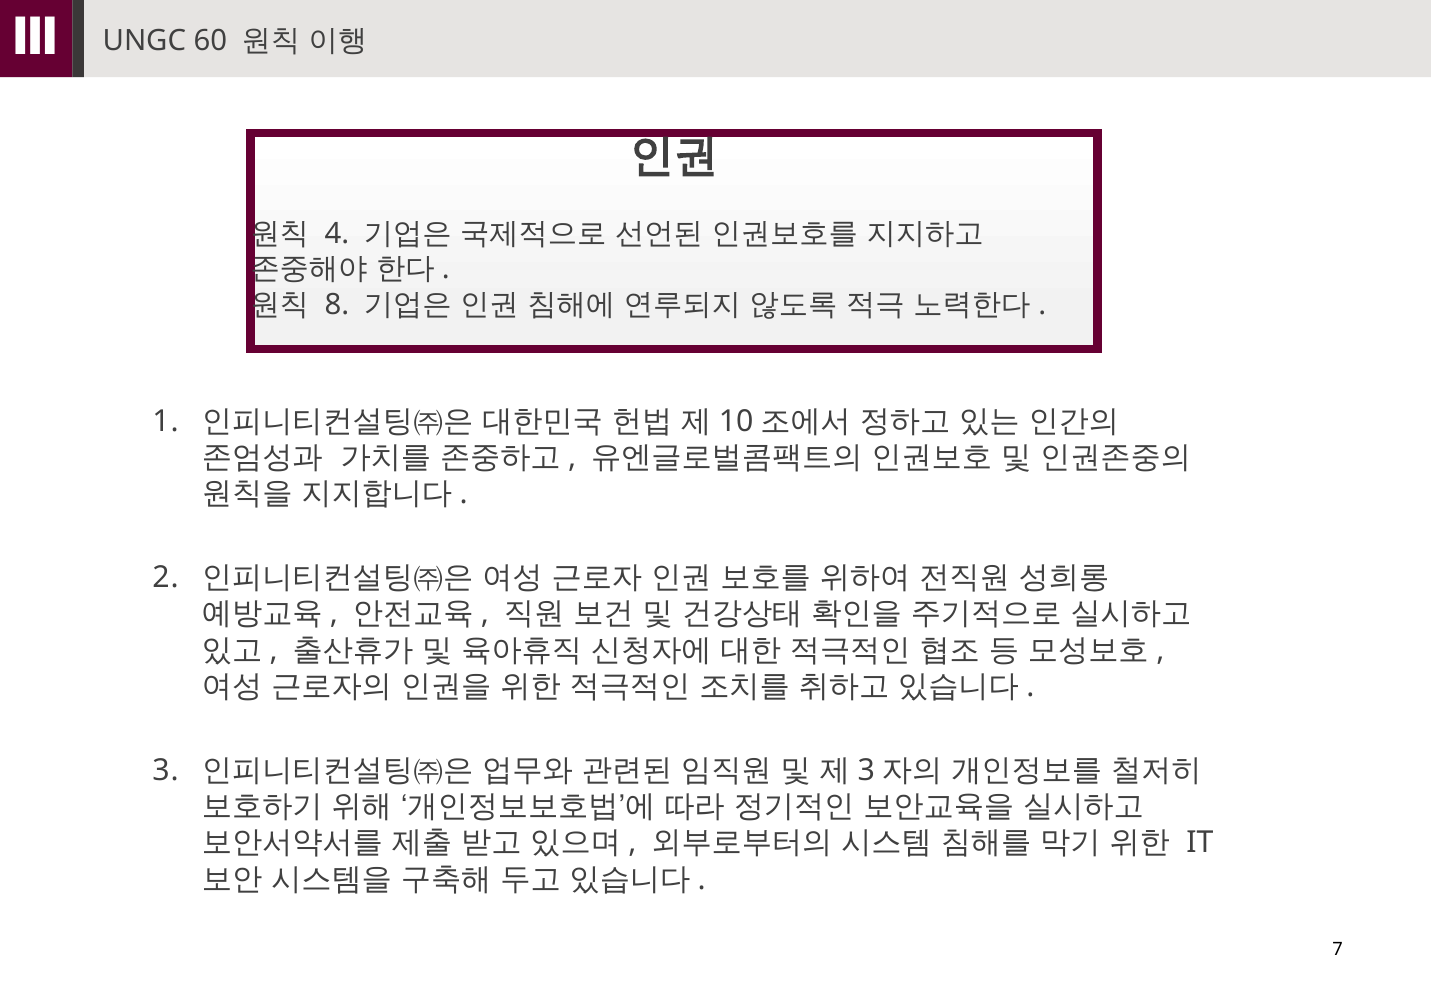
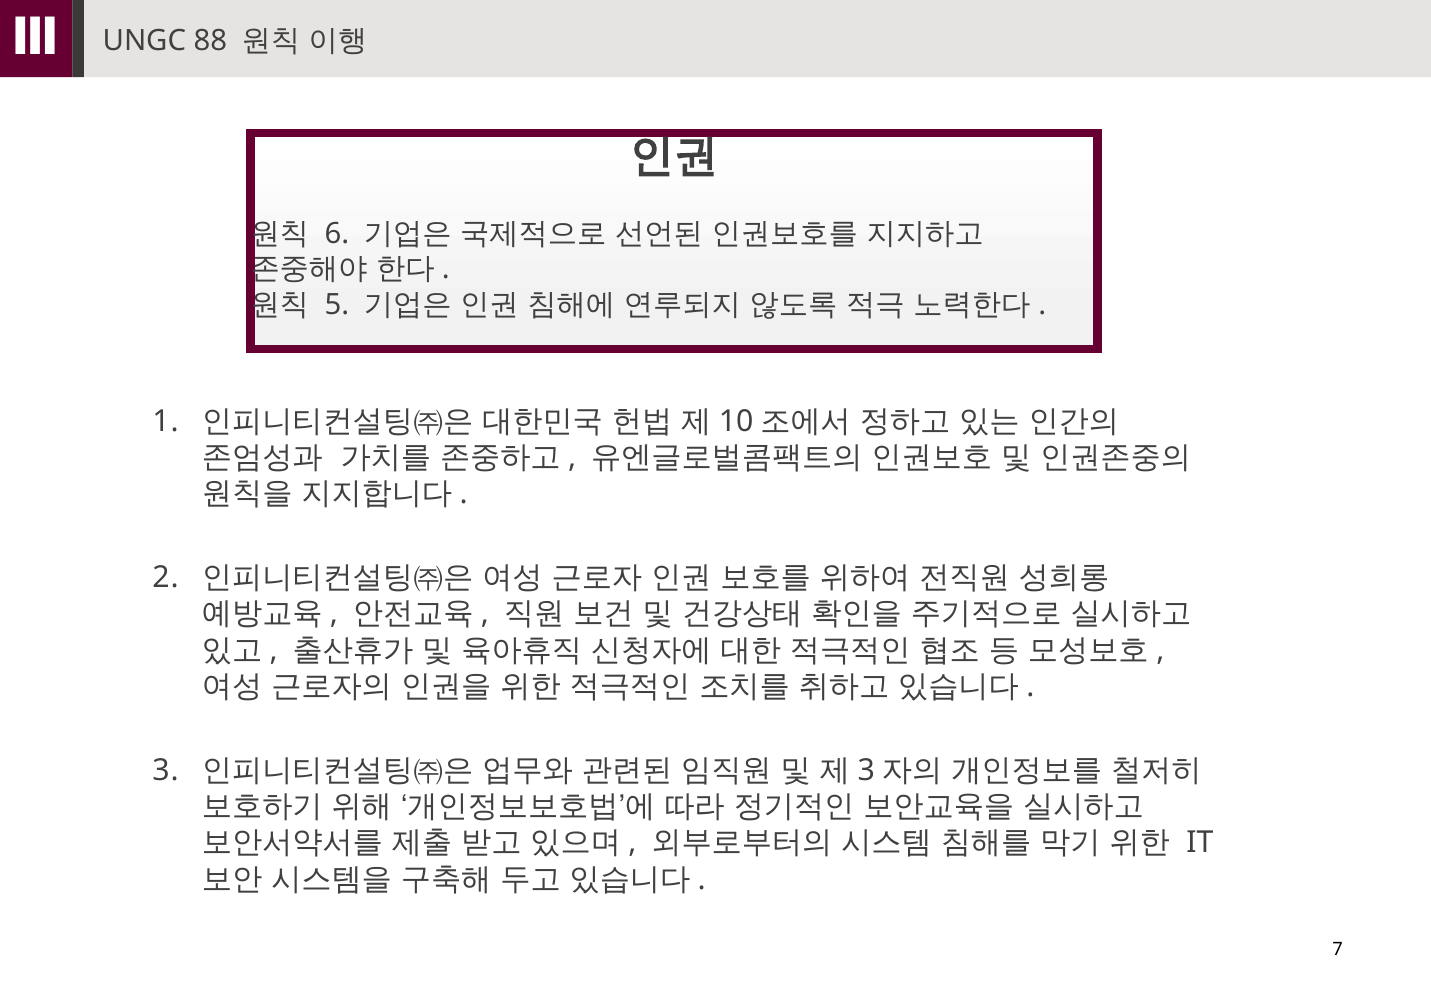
60: 60 -> 88 (210, 41)
4: 4 -> 6 (337, 234)
8: 8 -> 5 (337, 304)
